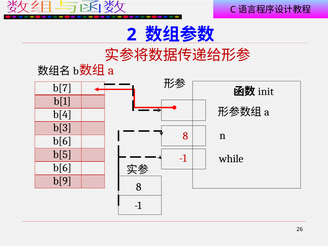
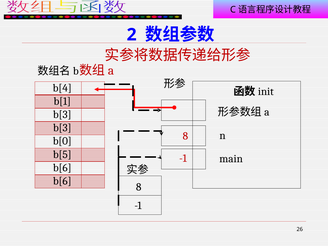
b[7: b[7 -> b[4 (62, 88)
b[4: b[4 -> b[3 (62, 114)
b[6: b[6 -> b[0 (62, 141)
while: while -> main (231, 159)
b[9: b[9 -> b[6 (62, 181)
